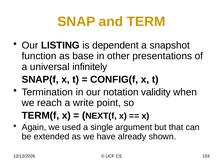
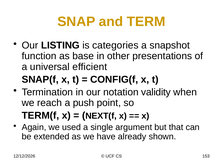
dependent: dependent -> categories (115, 45)
infinitely: infinitely -> efficient (90, 67)
write: write -> push (83, 103)
